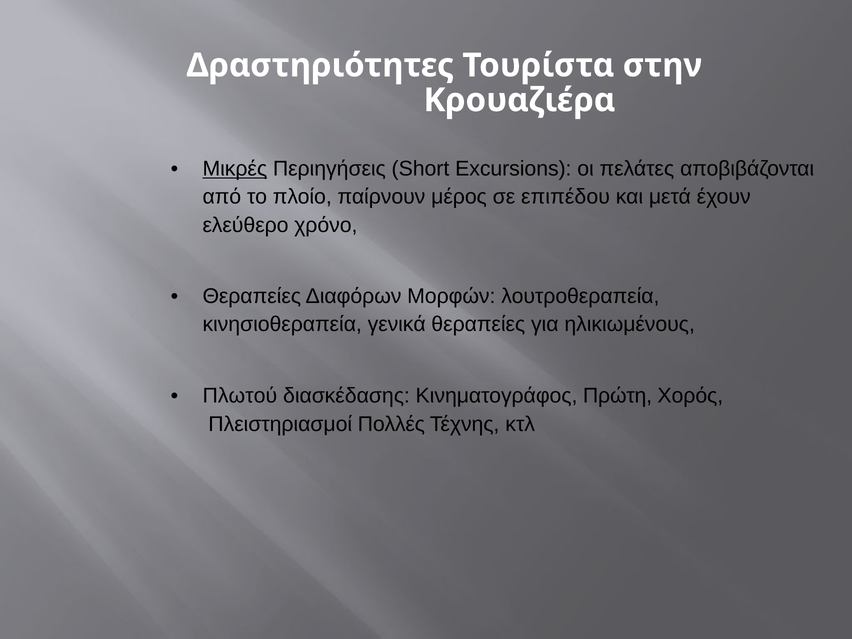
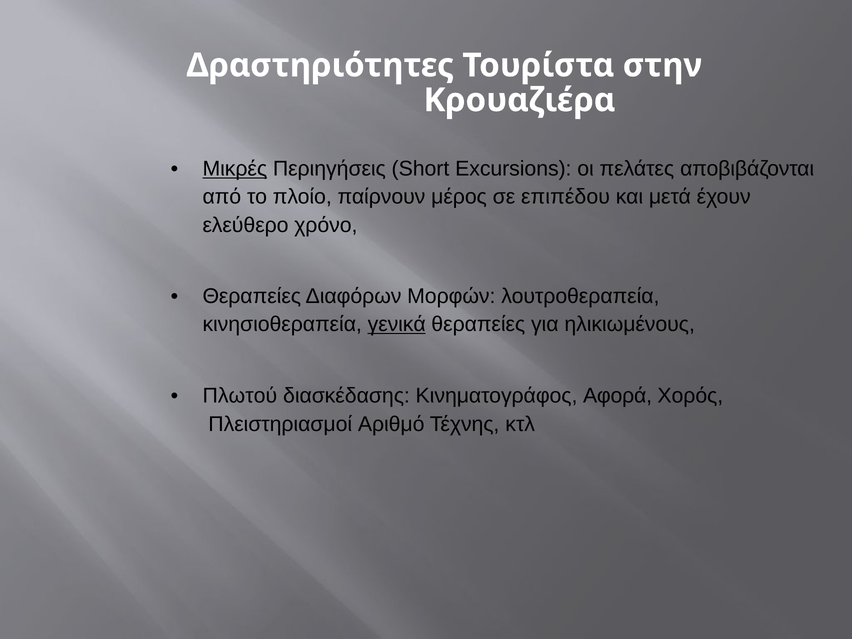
γενικά underline: none -> present (397, 324)
Πρώτη: Πρώτη -> Αφορά (618, 396)
Πολλές: Πολλές -> Αριθμό (391, 424)
